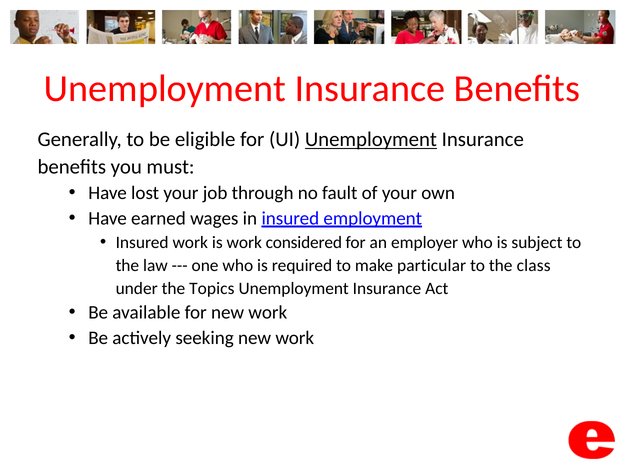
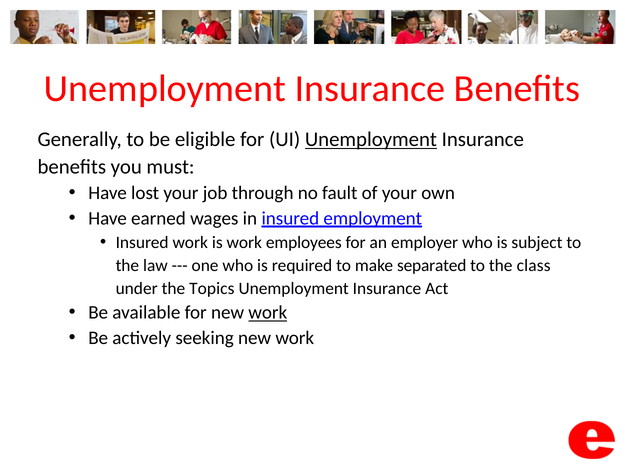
considered: considered -> employees (304, 242)
particular: particular -> separated (432, 265)
work underline: none -> present (268, 312)
